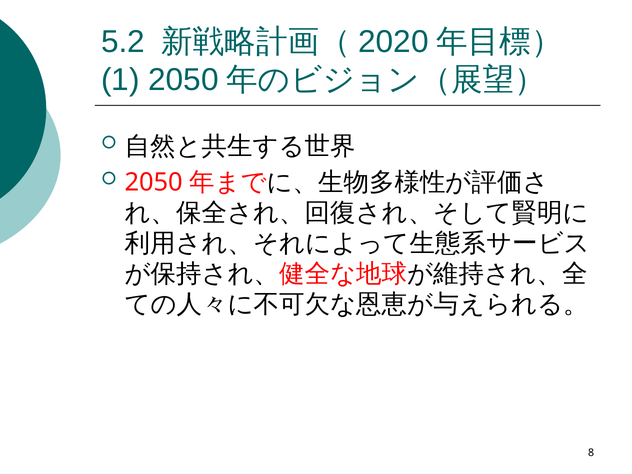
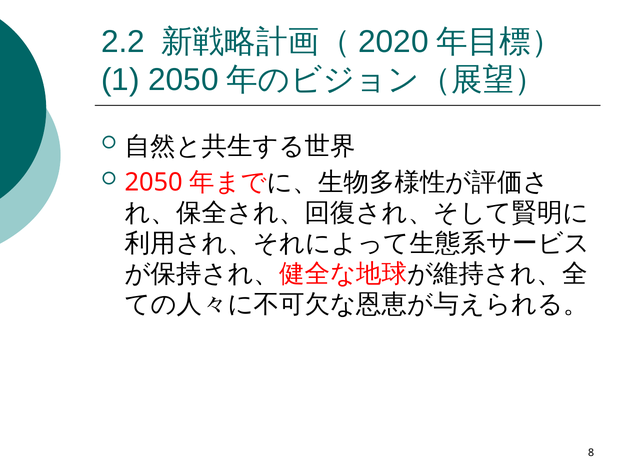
5.2: 5.2 -> 2.2 (123, 42)
